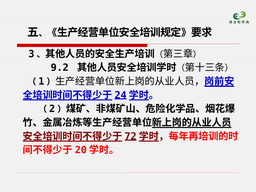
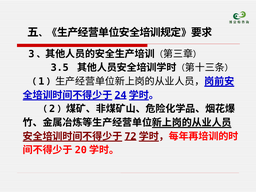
9.2: 9.2 -> 3.5 (60, 68)
